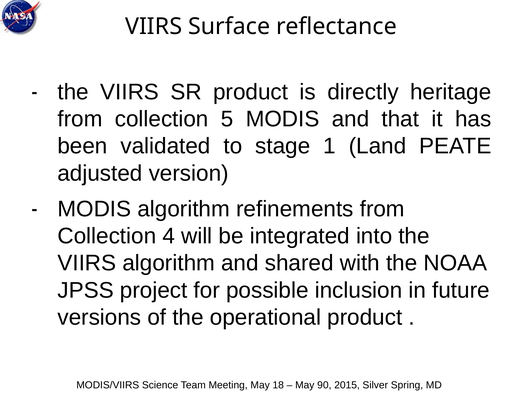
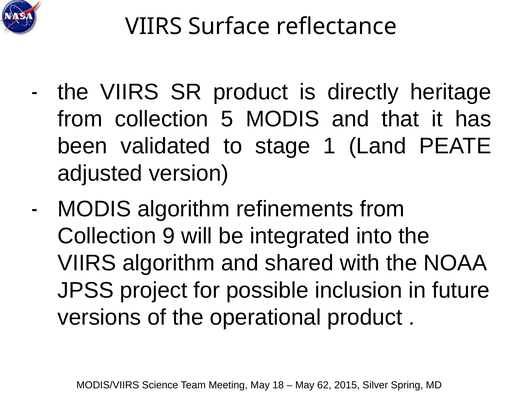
4: 4 -> 9 (169, 236)
90: 90 -> 62 (324, 384)
